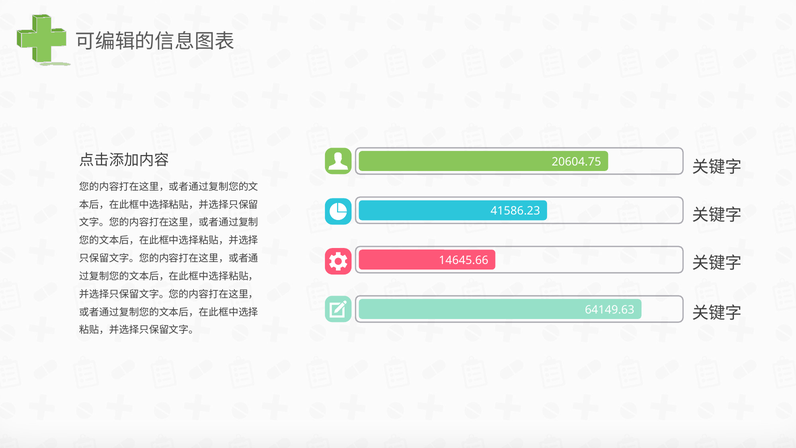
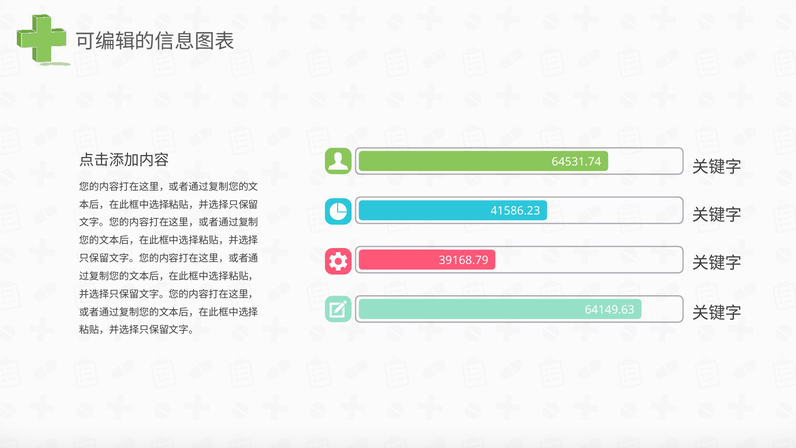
20604.75: 20604.75 -> 64531.74 (576, 162)
14645.66: 14645.66 -> 39168.79 (464, 260)
